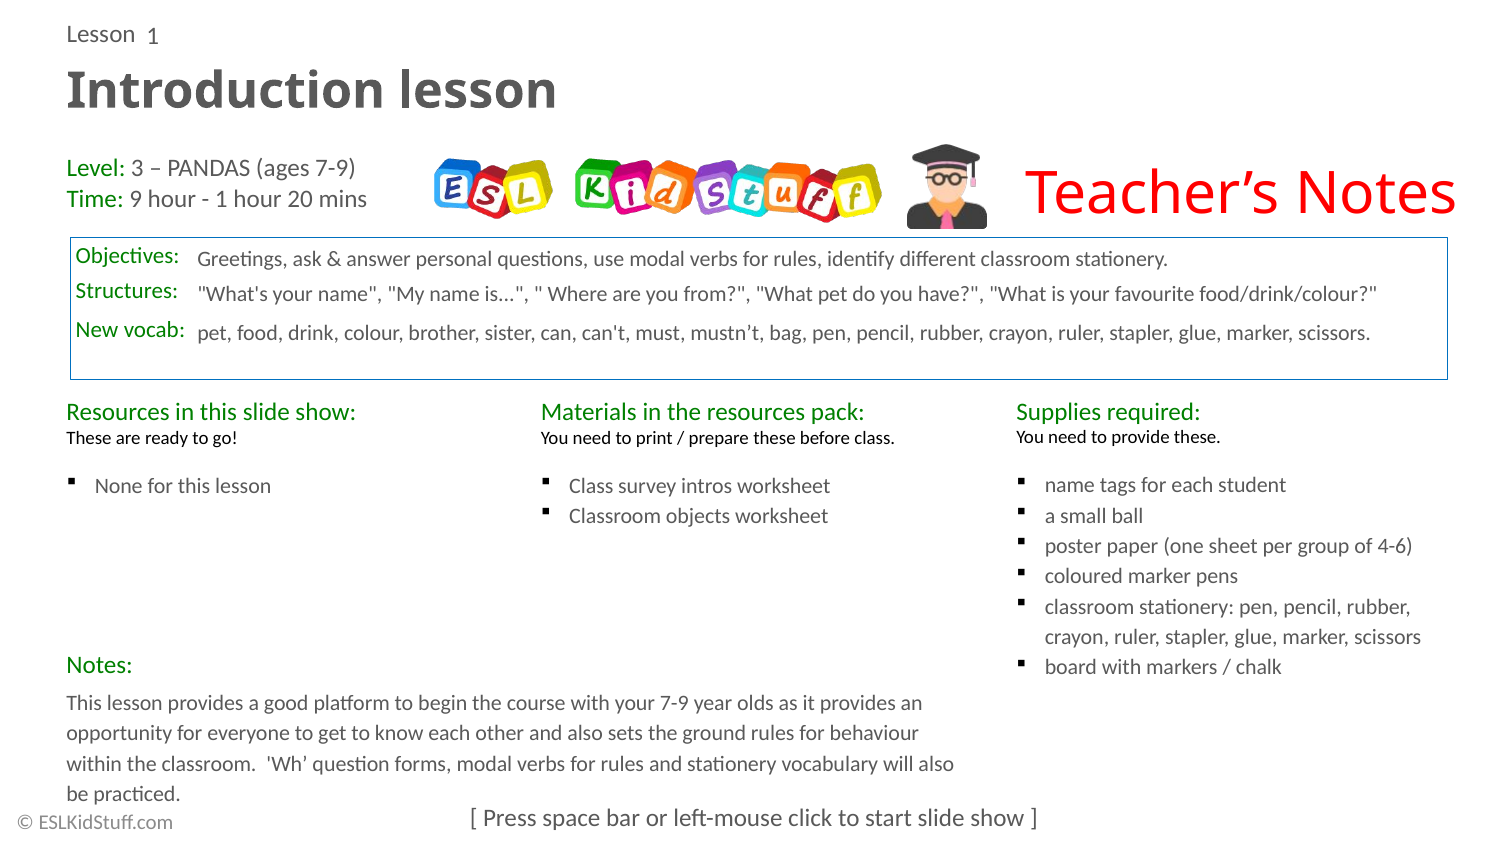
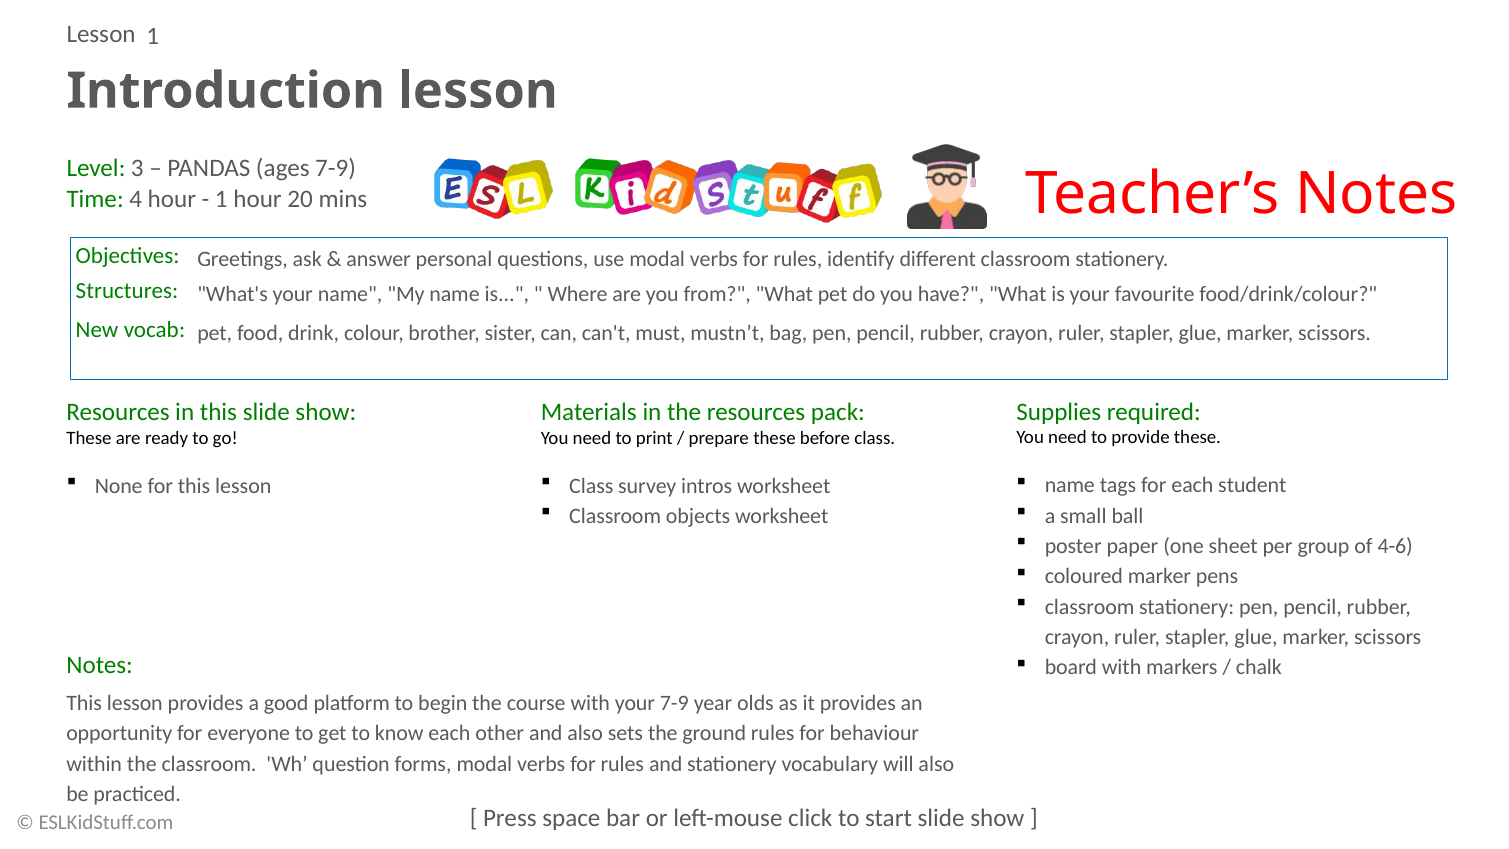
9: 9 -> 4 (136, 199)
